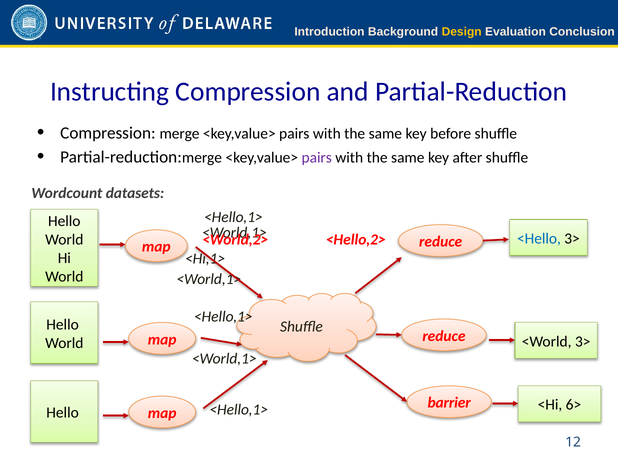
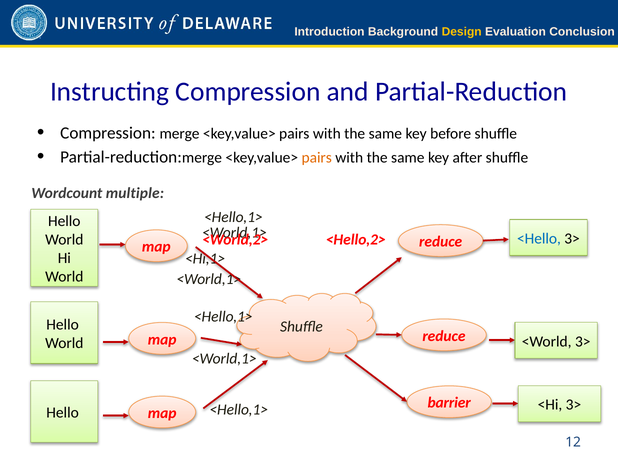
pairs colour: purple -> orange (317, 158)
datasets: datasets -> multiple (135, 194)
<Hi 6>: 6> -> 3> (573, 405)
